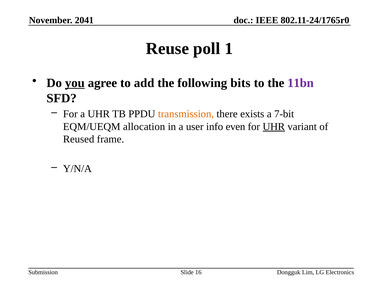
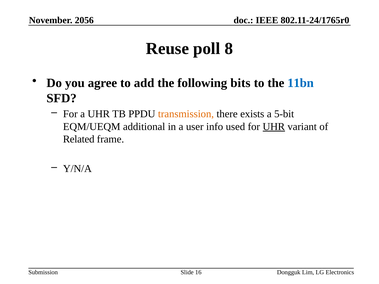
2041: 2041 -> 2056 (84, 20)
1: 1 -> 8 (229, 49)
you underline: present -> none (75, 83)
11bn colour: purple -> blue (301, 83)
7-bit: 7-bit -> 5-bit (284, 114)
allocation: allocation -> additional (144, 127)
even: even -> used (235, 127)
Reused: Reused -> Related (79, 139)
